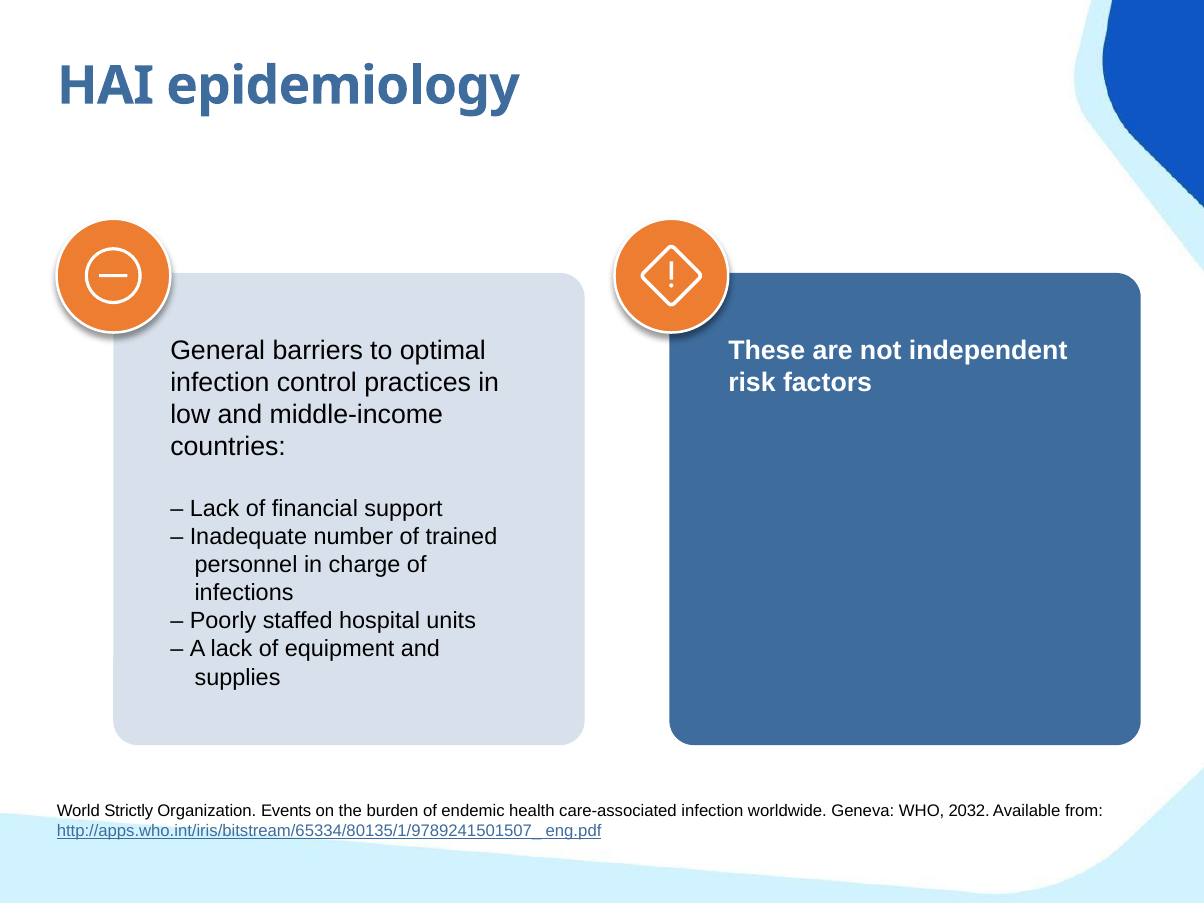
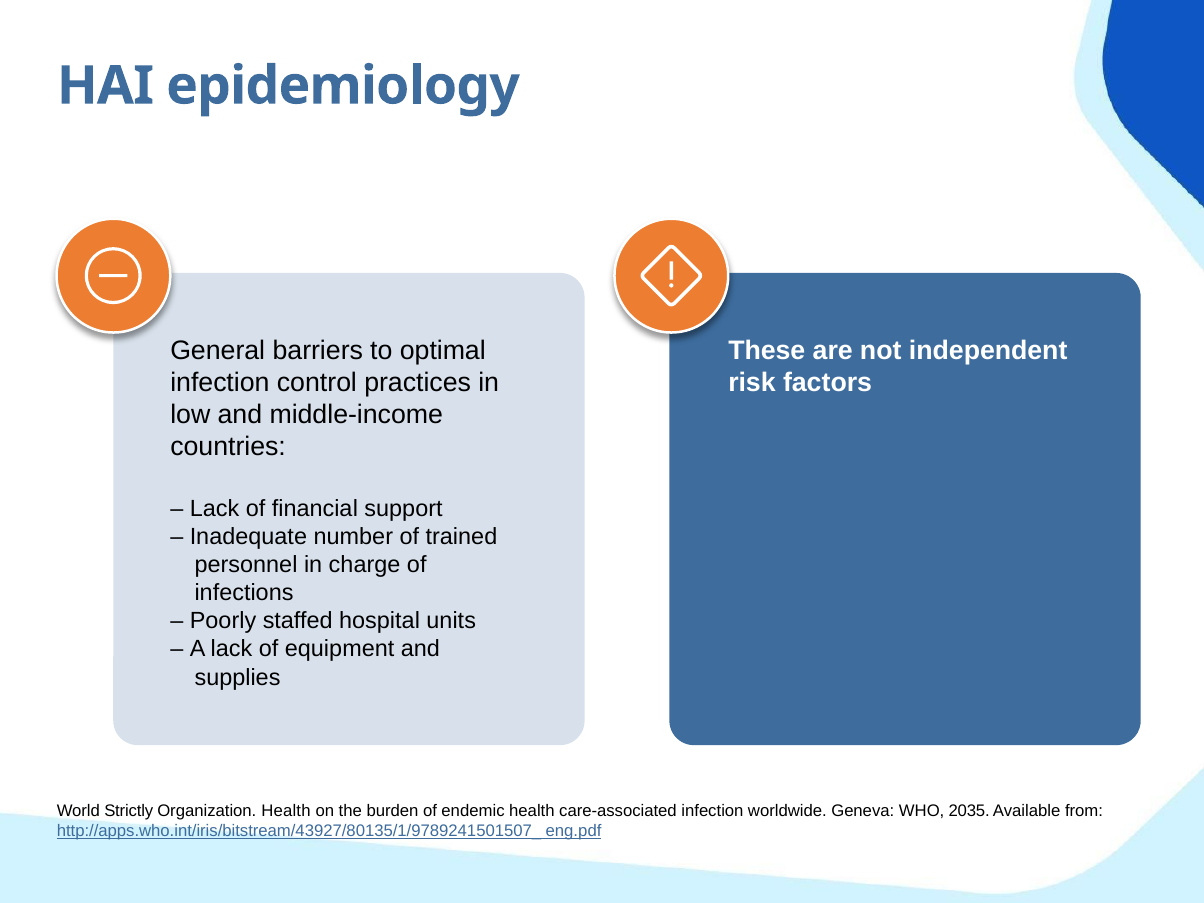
Organization Events: Events -> Health (286, 811)
2032: 2032 -> 2035 (969, 811)
http://apps.who.int/iris/bitstream/65334/80135/1/9789241501507_: http://apps.who.int/iris/bitstream/65334/80135/1/9789241501507_ -> http://apps.who.int/iris/bitstream/43927/80135/1/9789241501507_ (299, 831)
